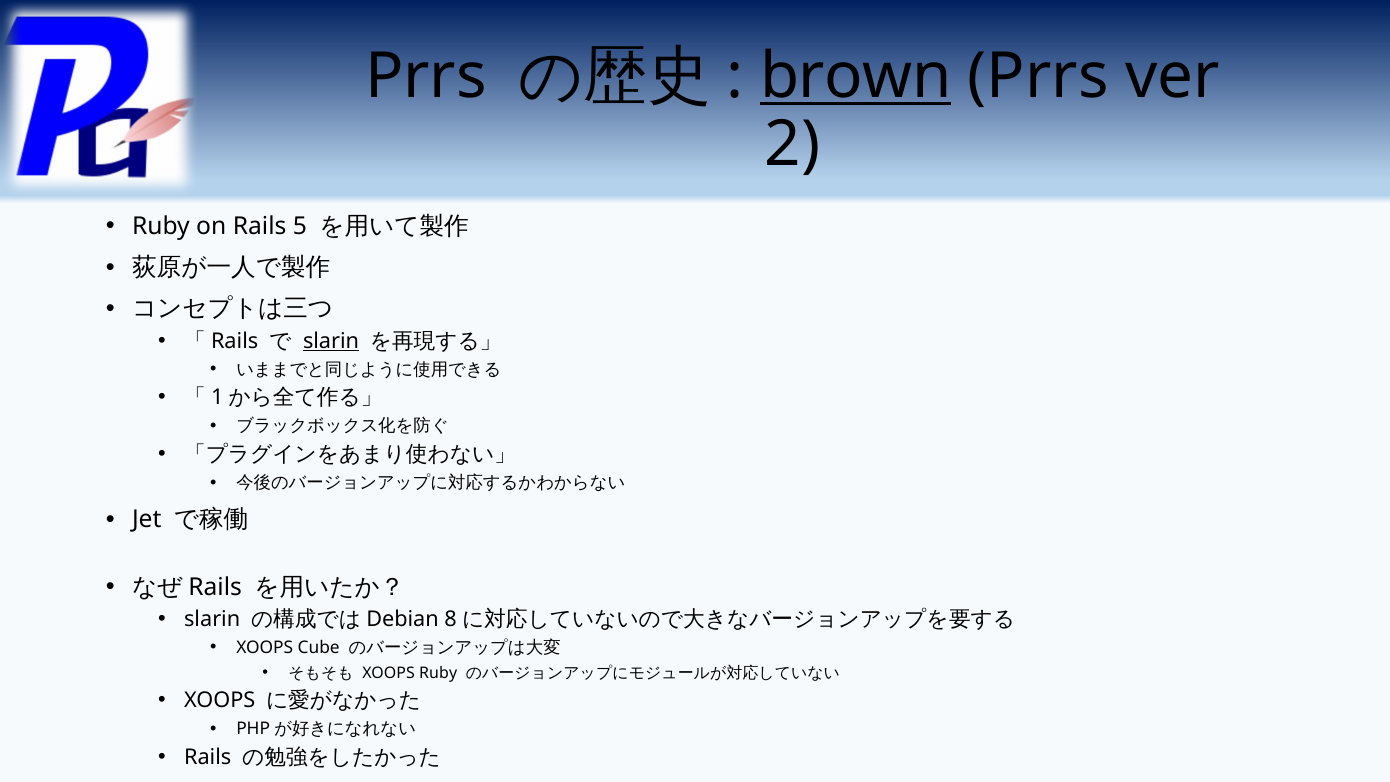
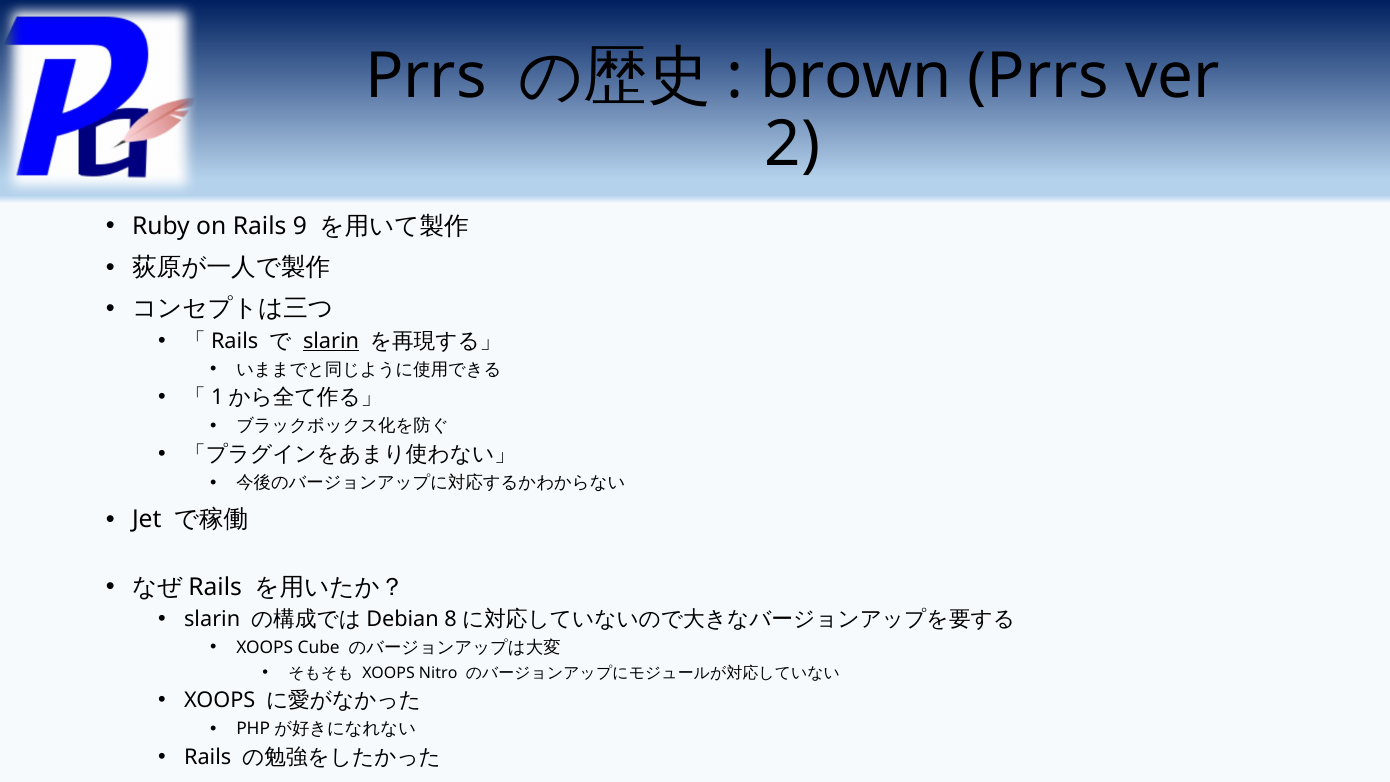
brown underline: present -> none (856, 76)
5: 5 -> 9 (300, 226)
XOOPS Ruby: Ruby -> Nitro (438, 673)
